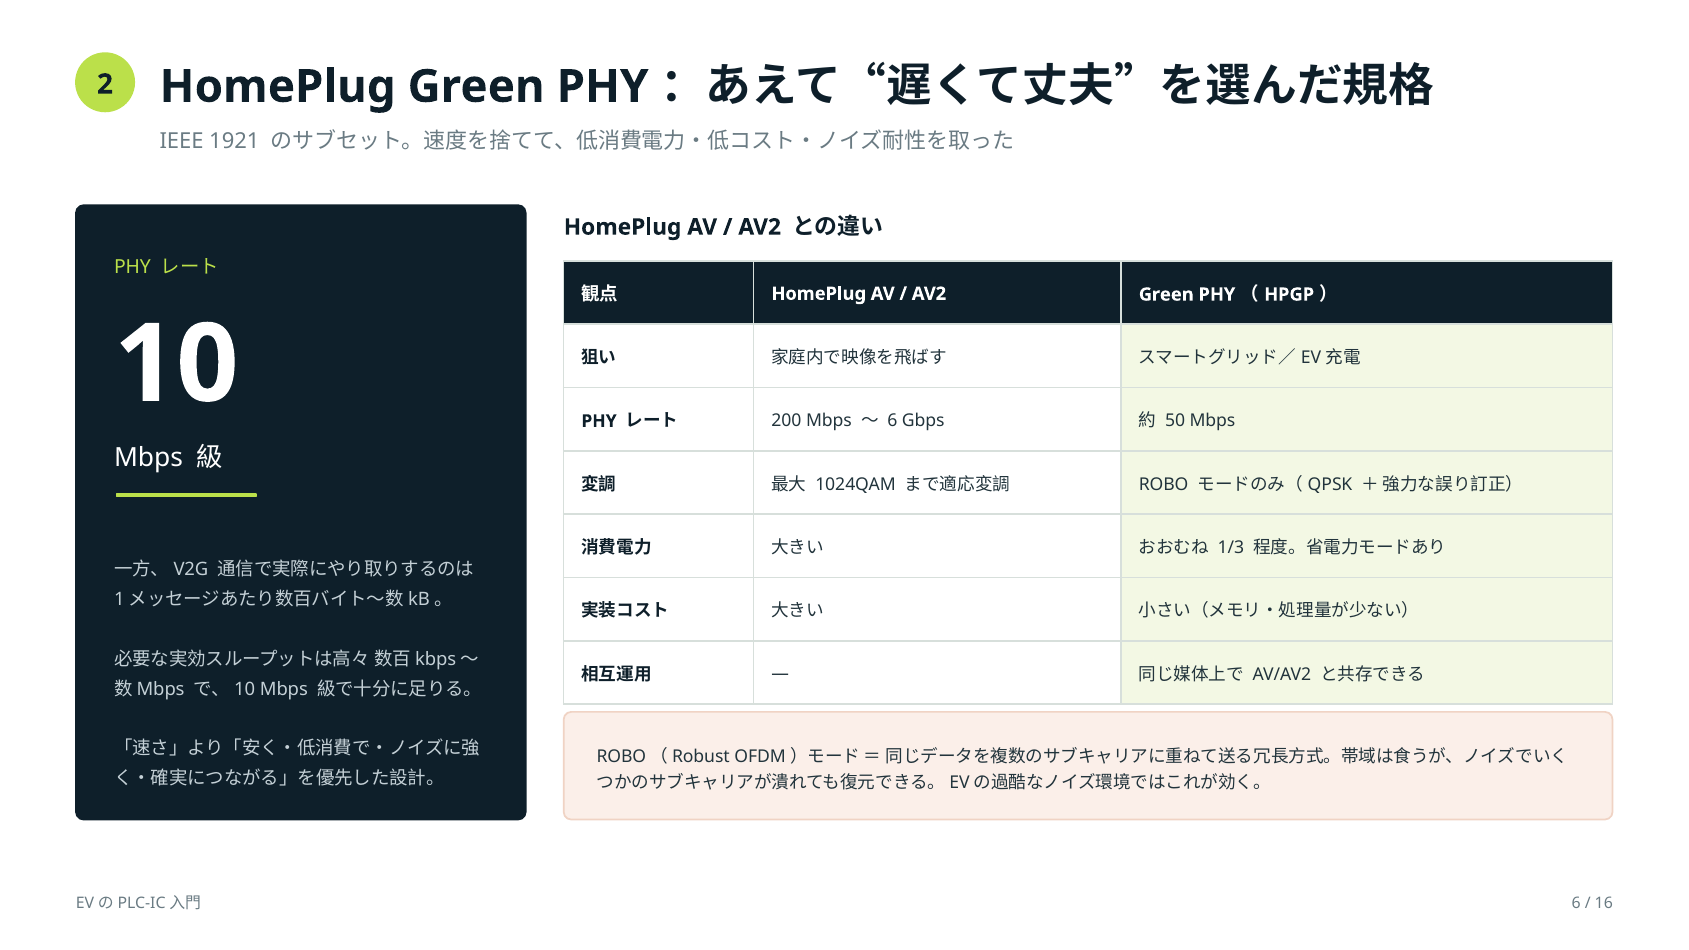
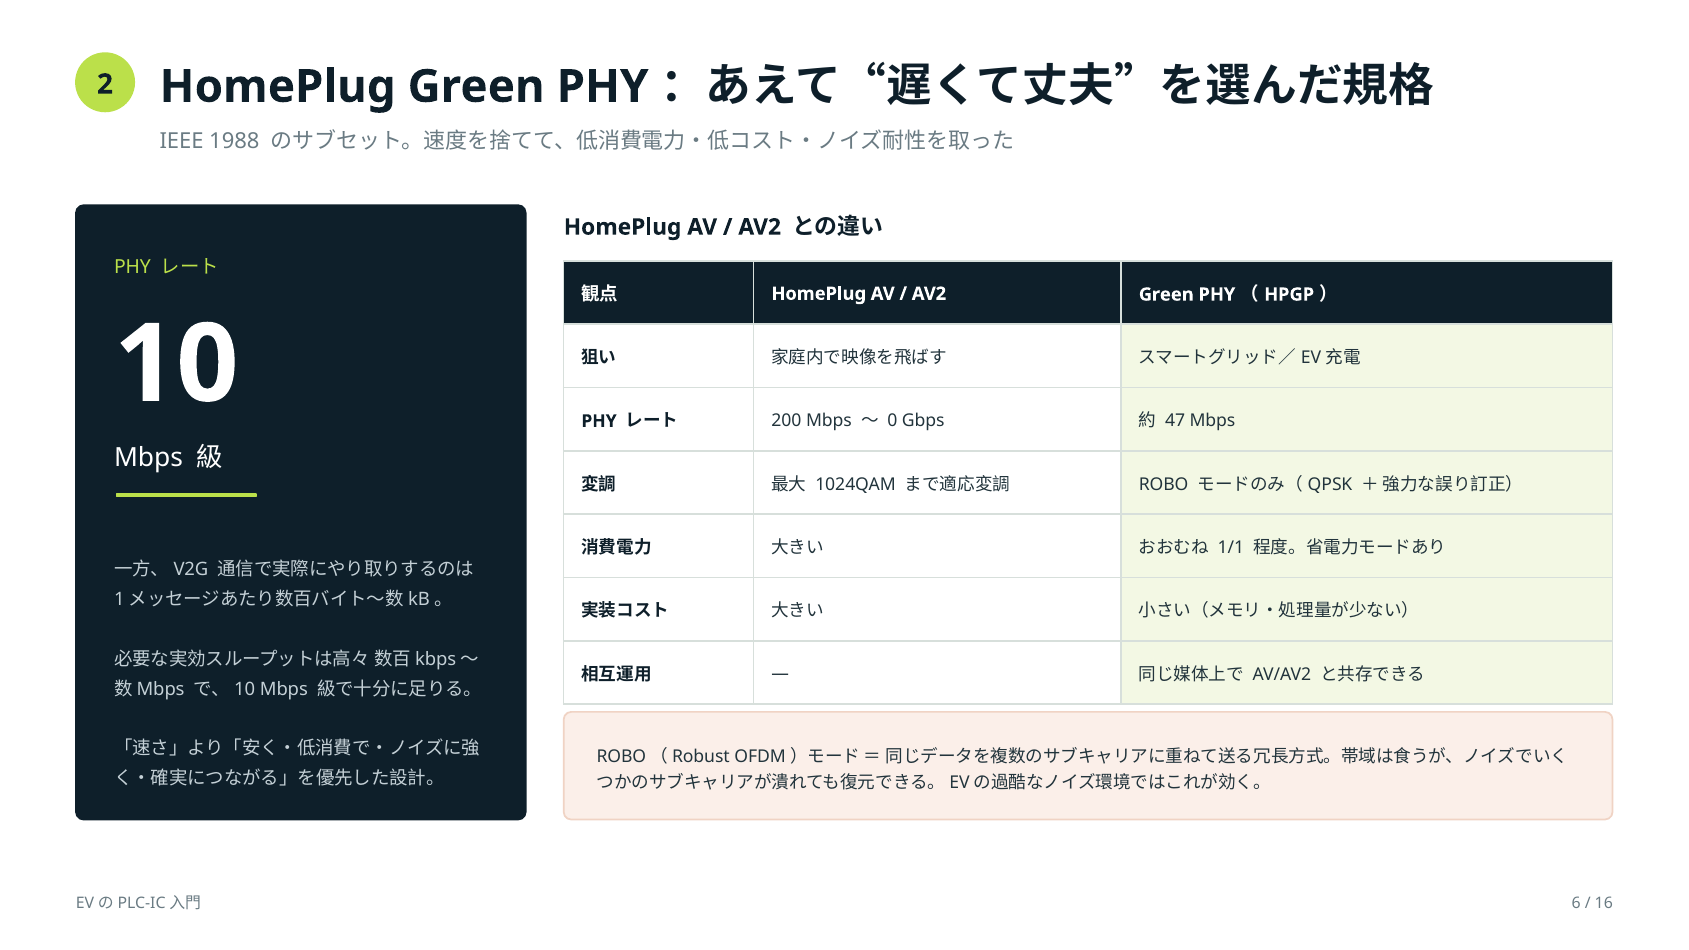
1921: 1921 -> 1988 (234, 141)
6: 6 -> 0 (892, 421)
50: 50 -> 47 (1175, 421)
1/3: 1/3 -> 1/1 (1231, 548)
